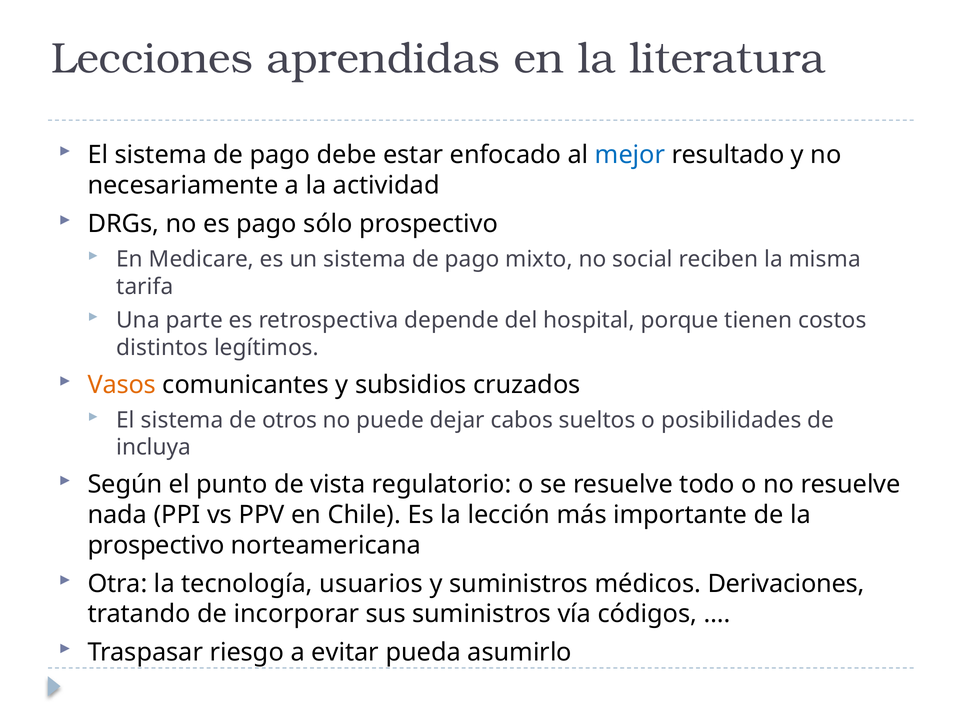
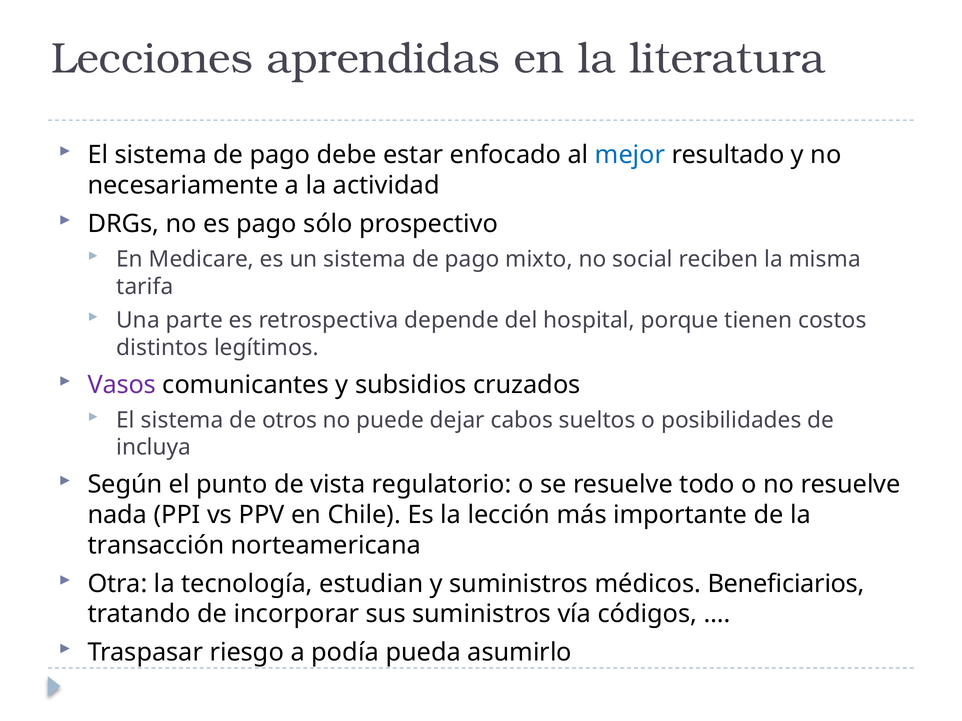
Vasos colour: orange -> purple (122, 385)
prospectivo: prospectivo -> transacción (156, 546)
usuarios: usuarios -> estudian (371, 584)
Derivaciones: Derivaciones -> Beneficiarios (786, 584)
evitar: evitar -> podía (345, 653)
